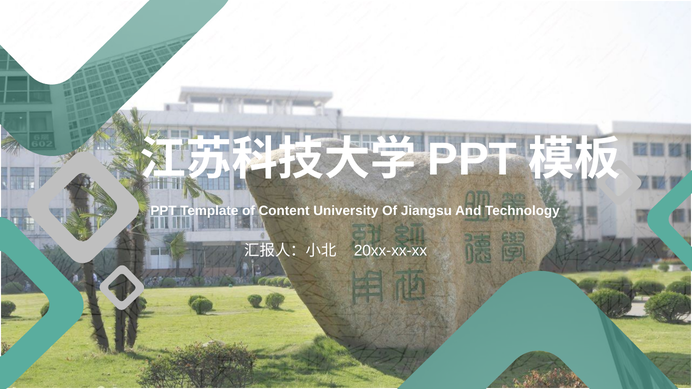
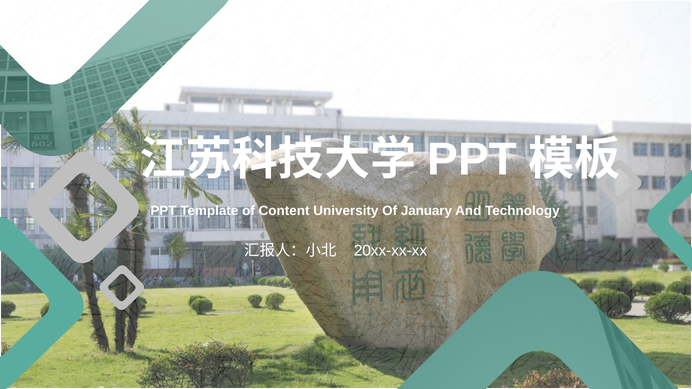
Jiangsu: Jiangsu -> January (426, 211)
